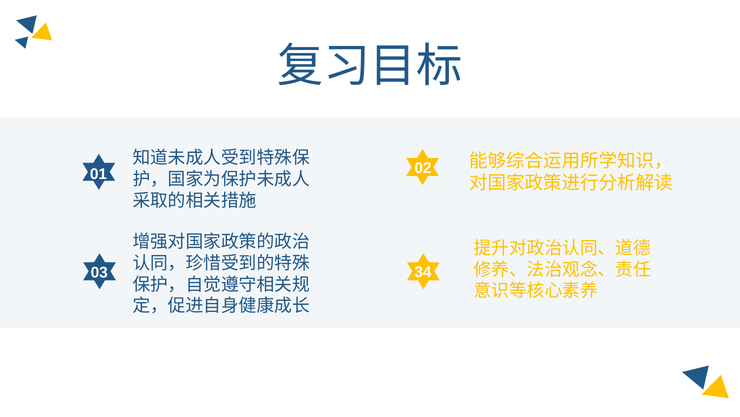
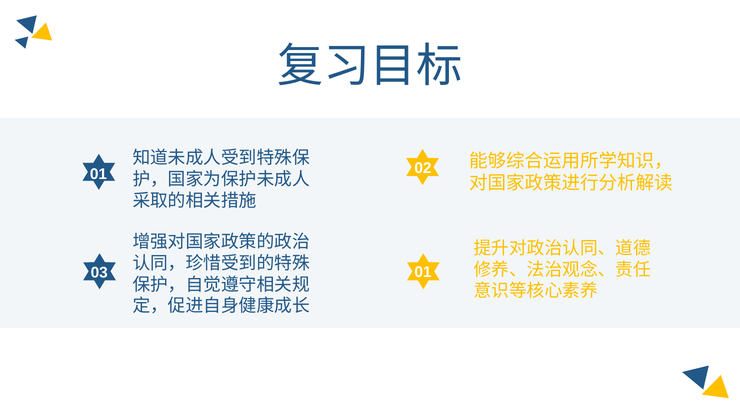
03 34: 34 -> 01 (423, 272)
